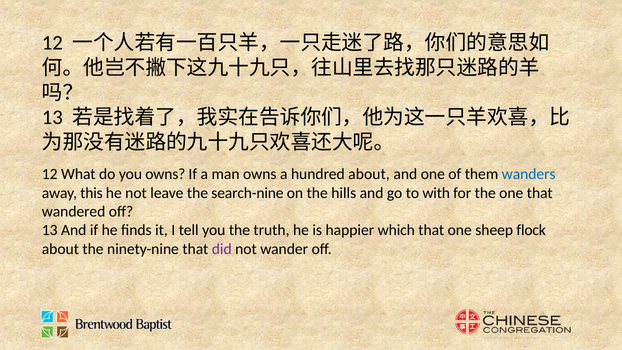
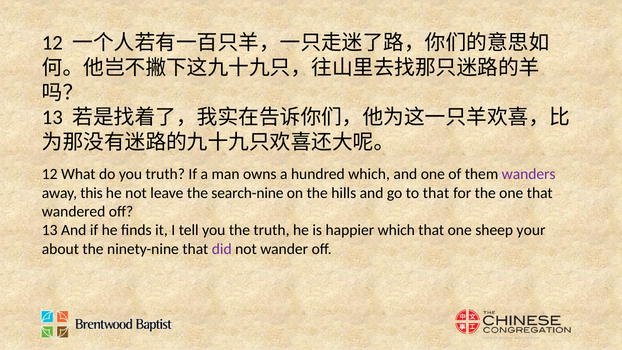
you owns: owns -> truth (165, 174)
hundred about: about -> which (369, 174)
wanders colour: blue -> purple (529, 174)
to with: with -> that (436, 193)
flock: flock -> your (531, 230)
